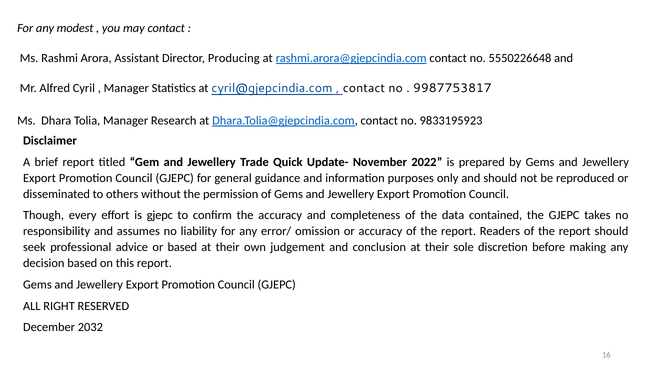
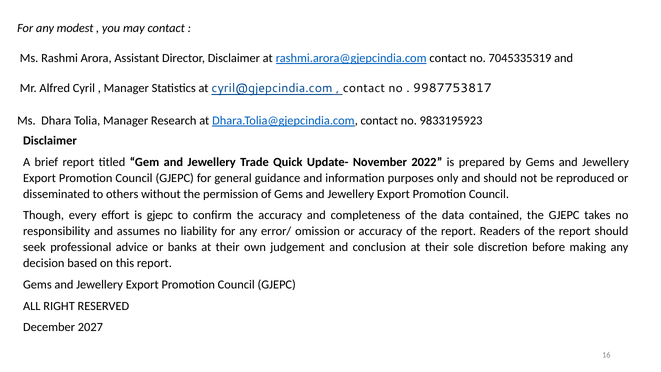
Director Producing: Producing -> Disclaimer (234, 58)
5550226648: 5550226648 -> 7045335319 (520, 58)
or based: based -> banks (182, 247)
2032: 2032 -> 2027 (90, 327)
